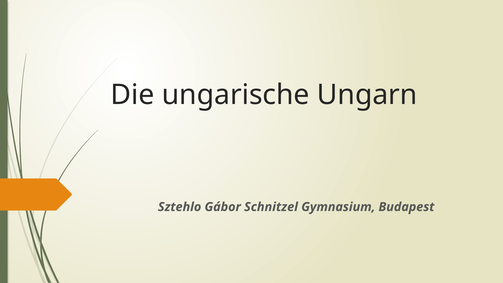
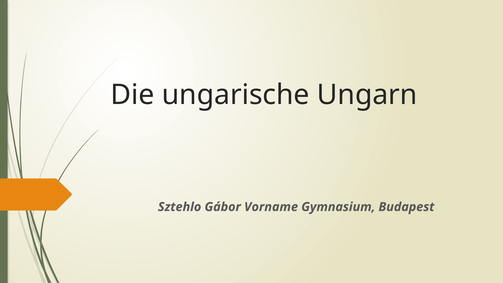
Schnitzel: Schnitzel -> Vorname (271, 207)
